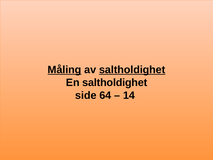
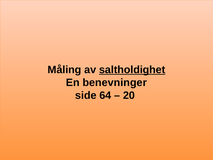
Måling underline: present -> none (64, 70)
En saltholdighet: saltholdighet -> benevninger (115, 82)
14: 14 -> 20 (129, 95)
